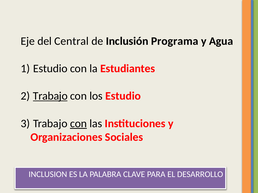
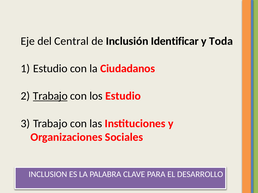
Programa: Programa -> Identificar (175, 41)
Agua: Agua -> Toda (221, 41)
Estudiantes: Estudiantes -> Ciudadanos (128, 69)
con underline: present -> none (78, 124)
